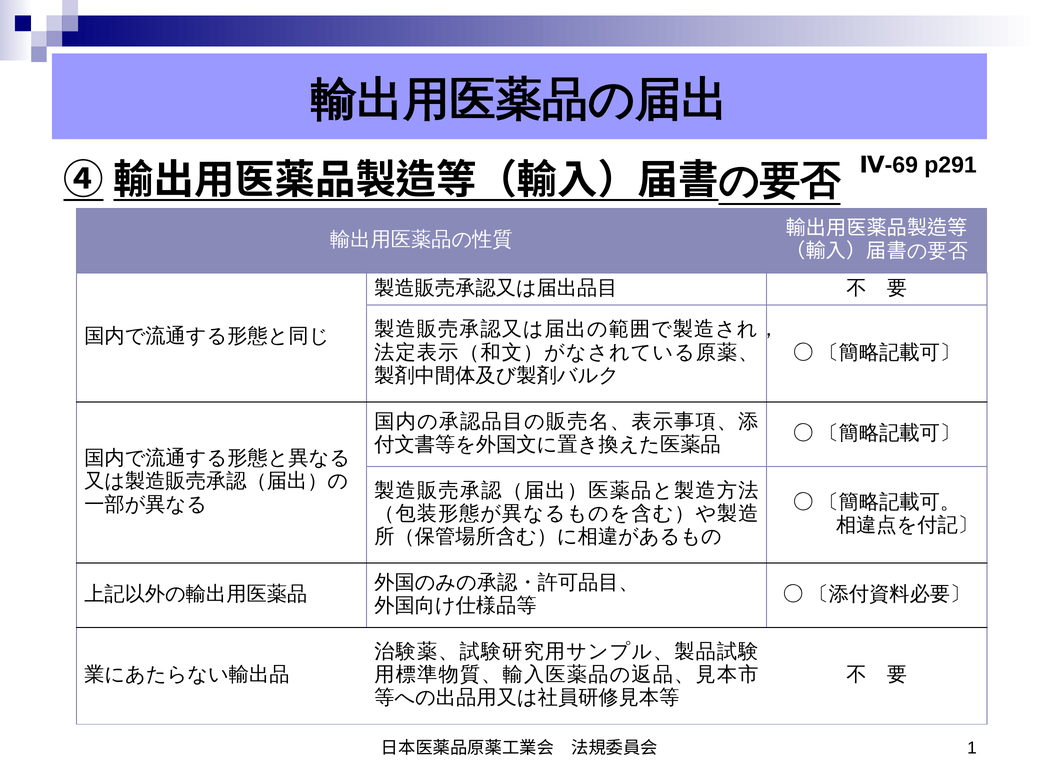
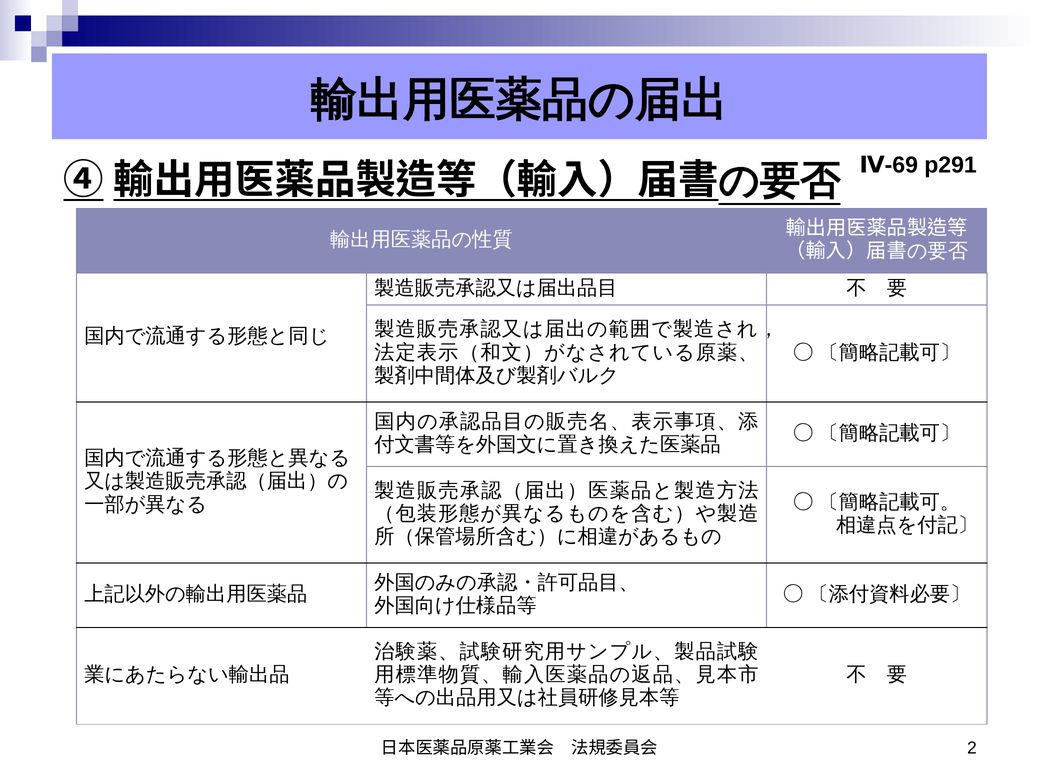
1: 1 -> 2 (972, 748)
